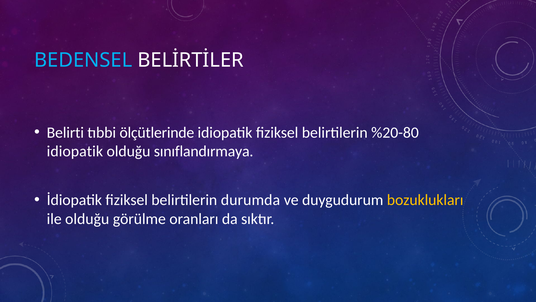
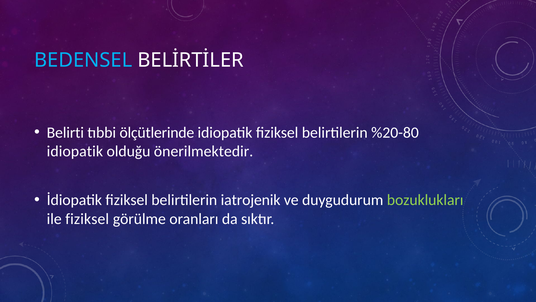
sınıflandırmaya: sınıflandırmaya -> önerilmektedir (204, 151)
durumda: durumda -> iatrojenik (251, 200)
bozuklukları colour: yellow -> light green (425, 200)
ile olduğu: olduğu -> fiziksel (87, 218)
